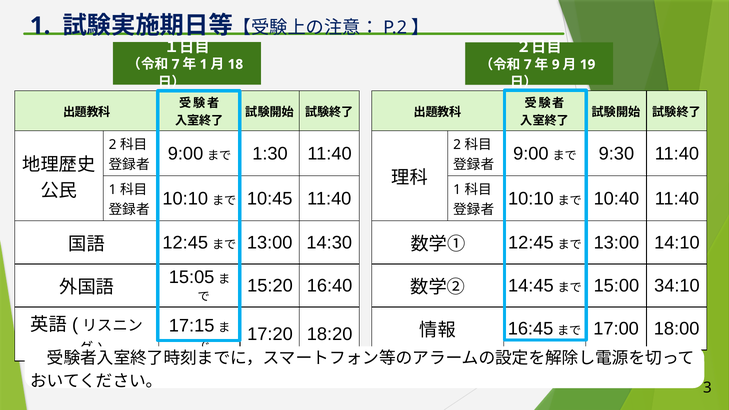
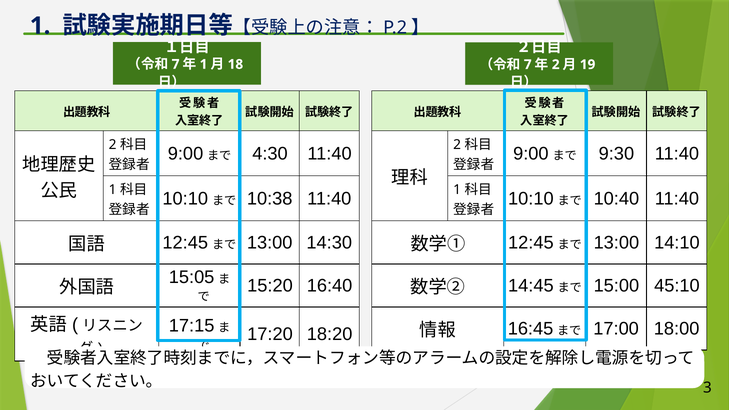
9: 9 -> 2 (556, 65)
1:30: 1:30 -> 4:30 (270, 154)
10:45: 10:45 -> 10:38 (270, 199)
34:10: 34:10 -> 45:10 (677, 286)
